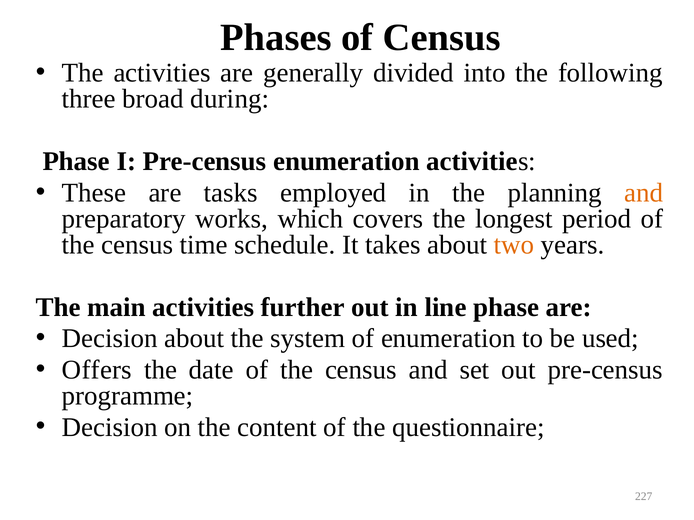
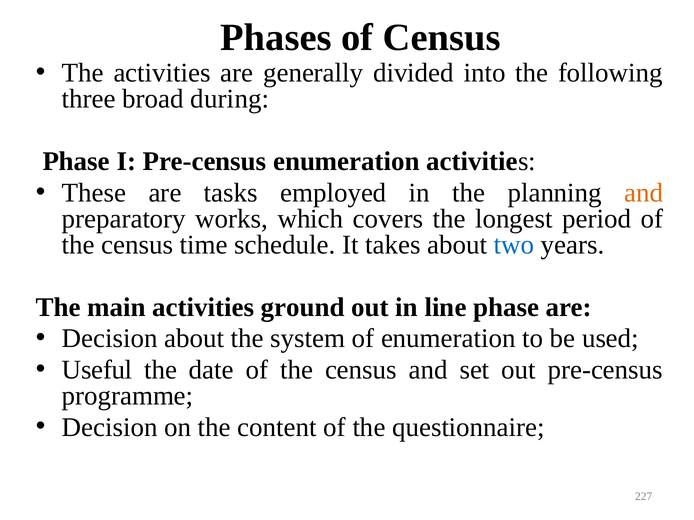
two colour: orange -> blue (514, 245)
further: further -> ground (303, 308)
Offers: Offers -> Useful (97, 370)
